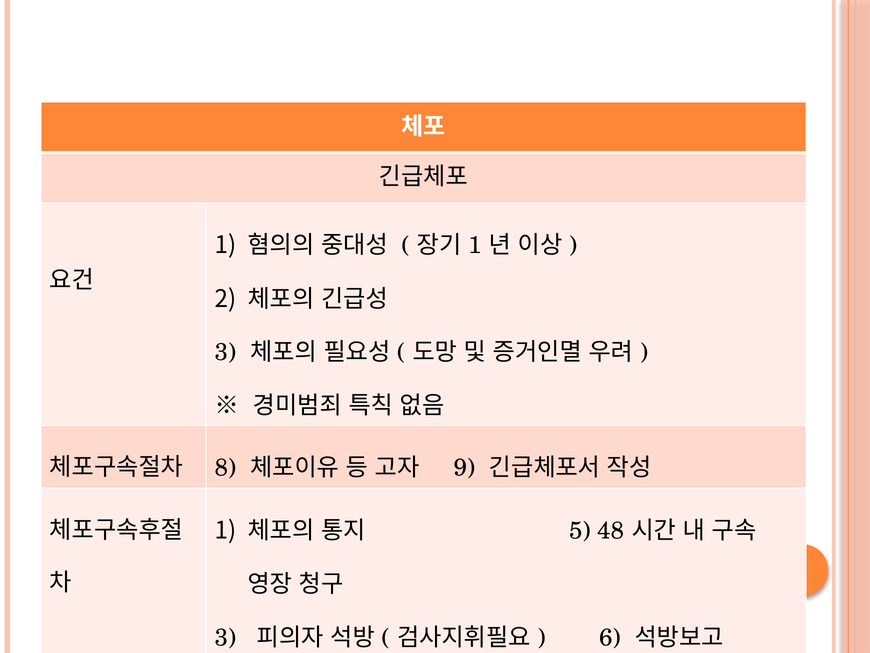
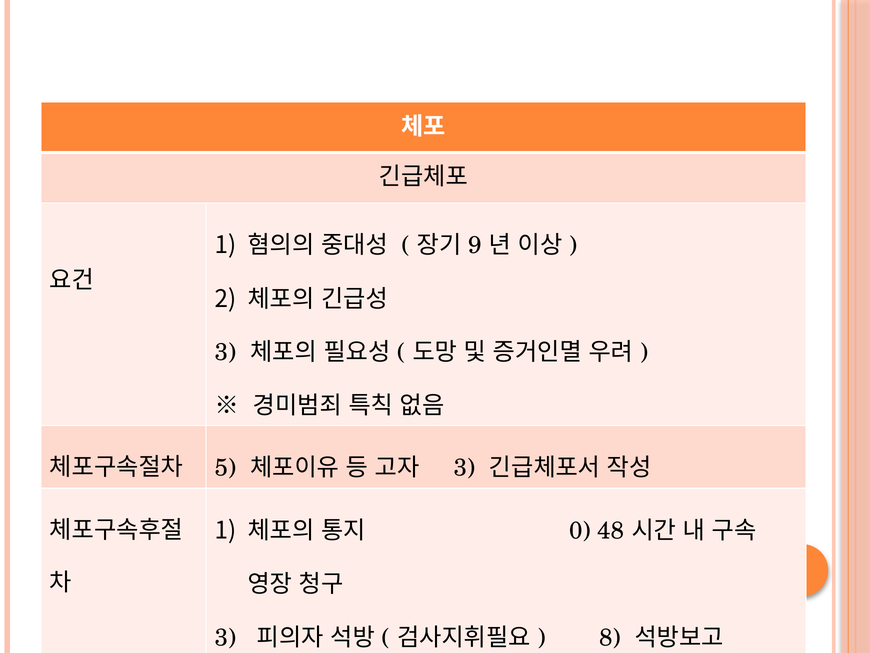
1: 1 -> 9 (475, 245)
8: 8 -> 5 (226, 468)
9: 9 -> 3 (464, 468)
5: 5 -> 0 (580, 530)
6: 6 -> 8 (610, 637)
